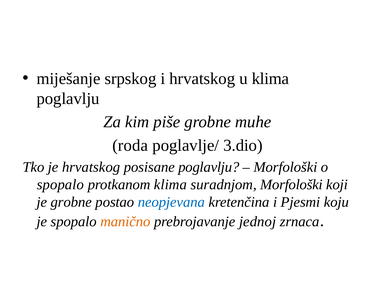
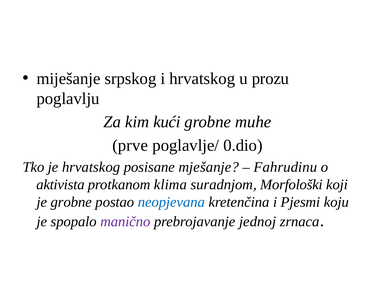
u klima: klima -> prozu (270, 79)
piše: piše -> kući (167, 122)
roda: roda -> prve (130, 145)
3.dio: 3.dio -> 0.dio (243, 145)
posisane poglavlju: poglavlju -> mješanje (209, 167)
Morfološki: Morfološki -> Fahrudinu (285, 167)
spopalo: spopalo -> aktivista (60, 185)
manično colour: orange -> purple (125, 222)
